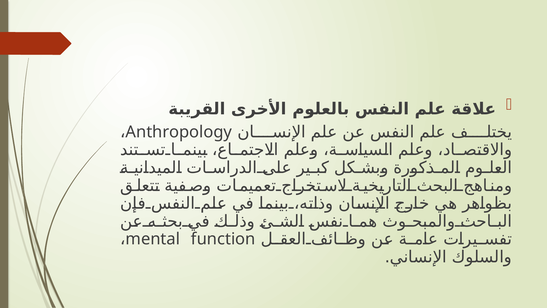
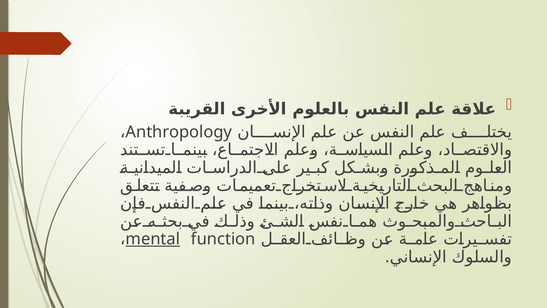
mental underline: none -> present (153, 239)
